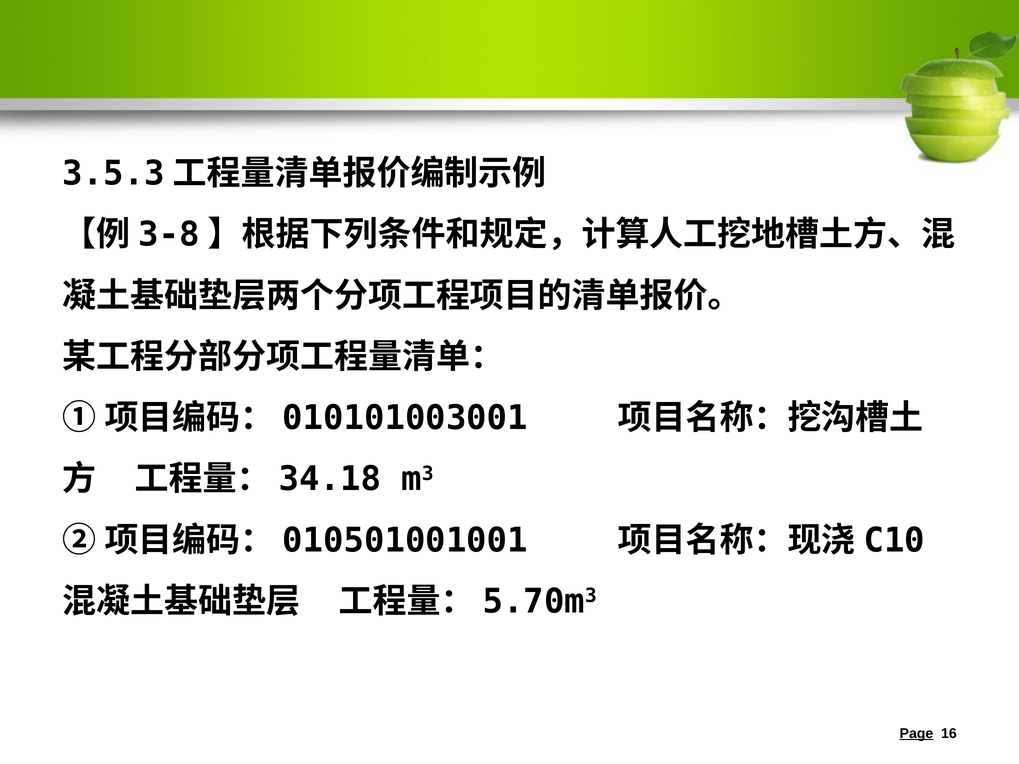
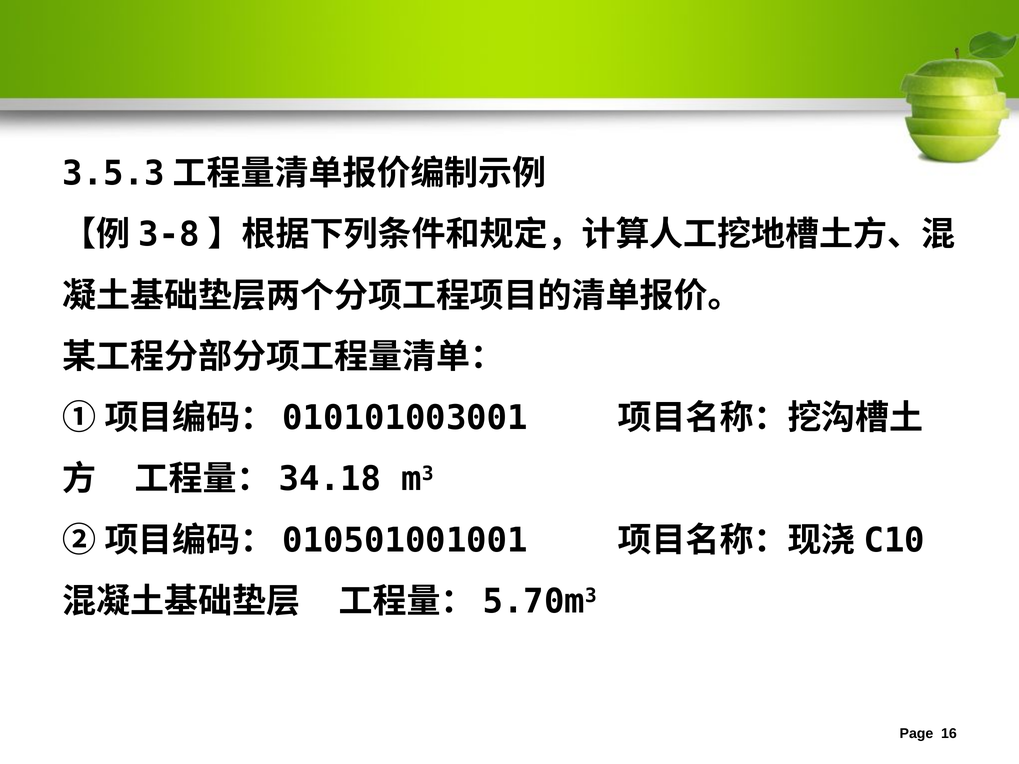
Page underline: present -> none (916, 734)
